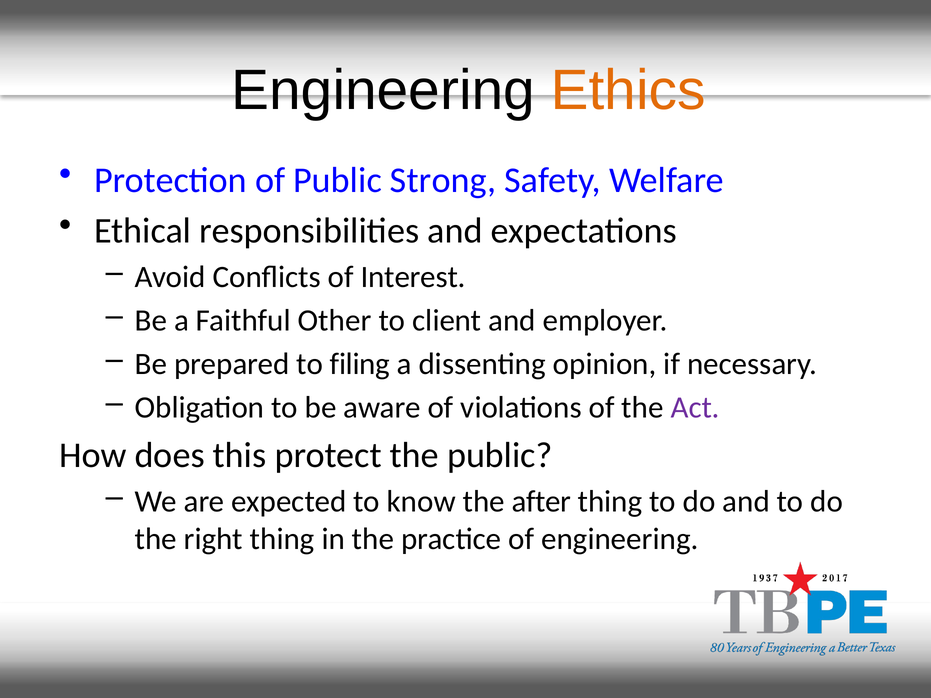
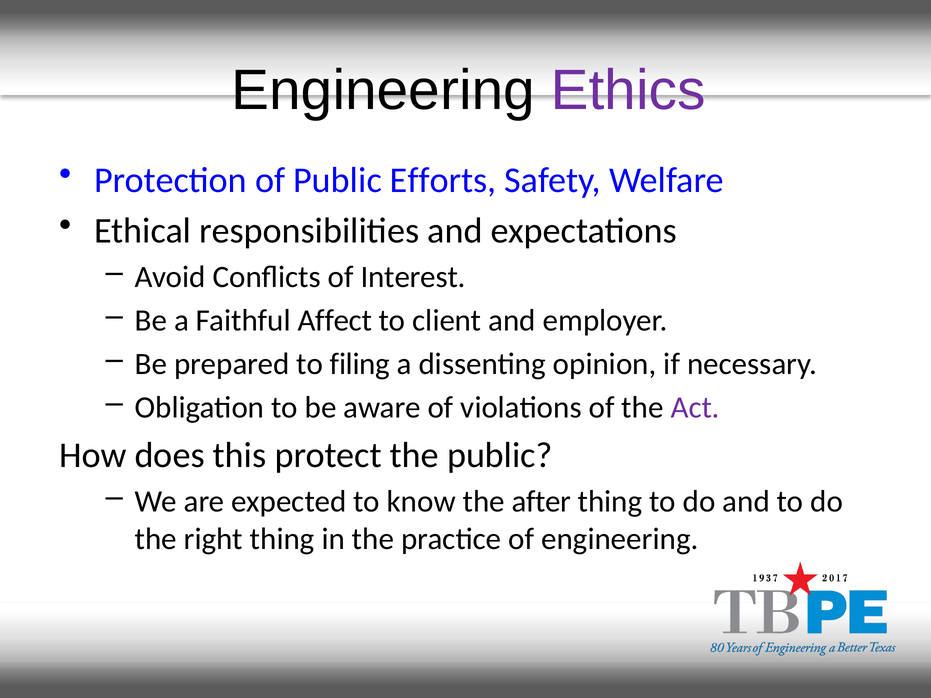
Ethics colour: orange -> purple (628, 90)
Strong: Strong -> Efforts (443, 180)
Other: Other -> Affect (335, 321)
